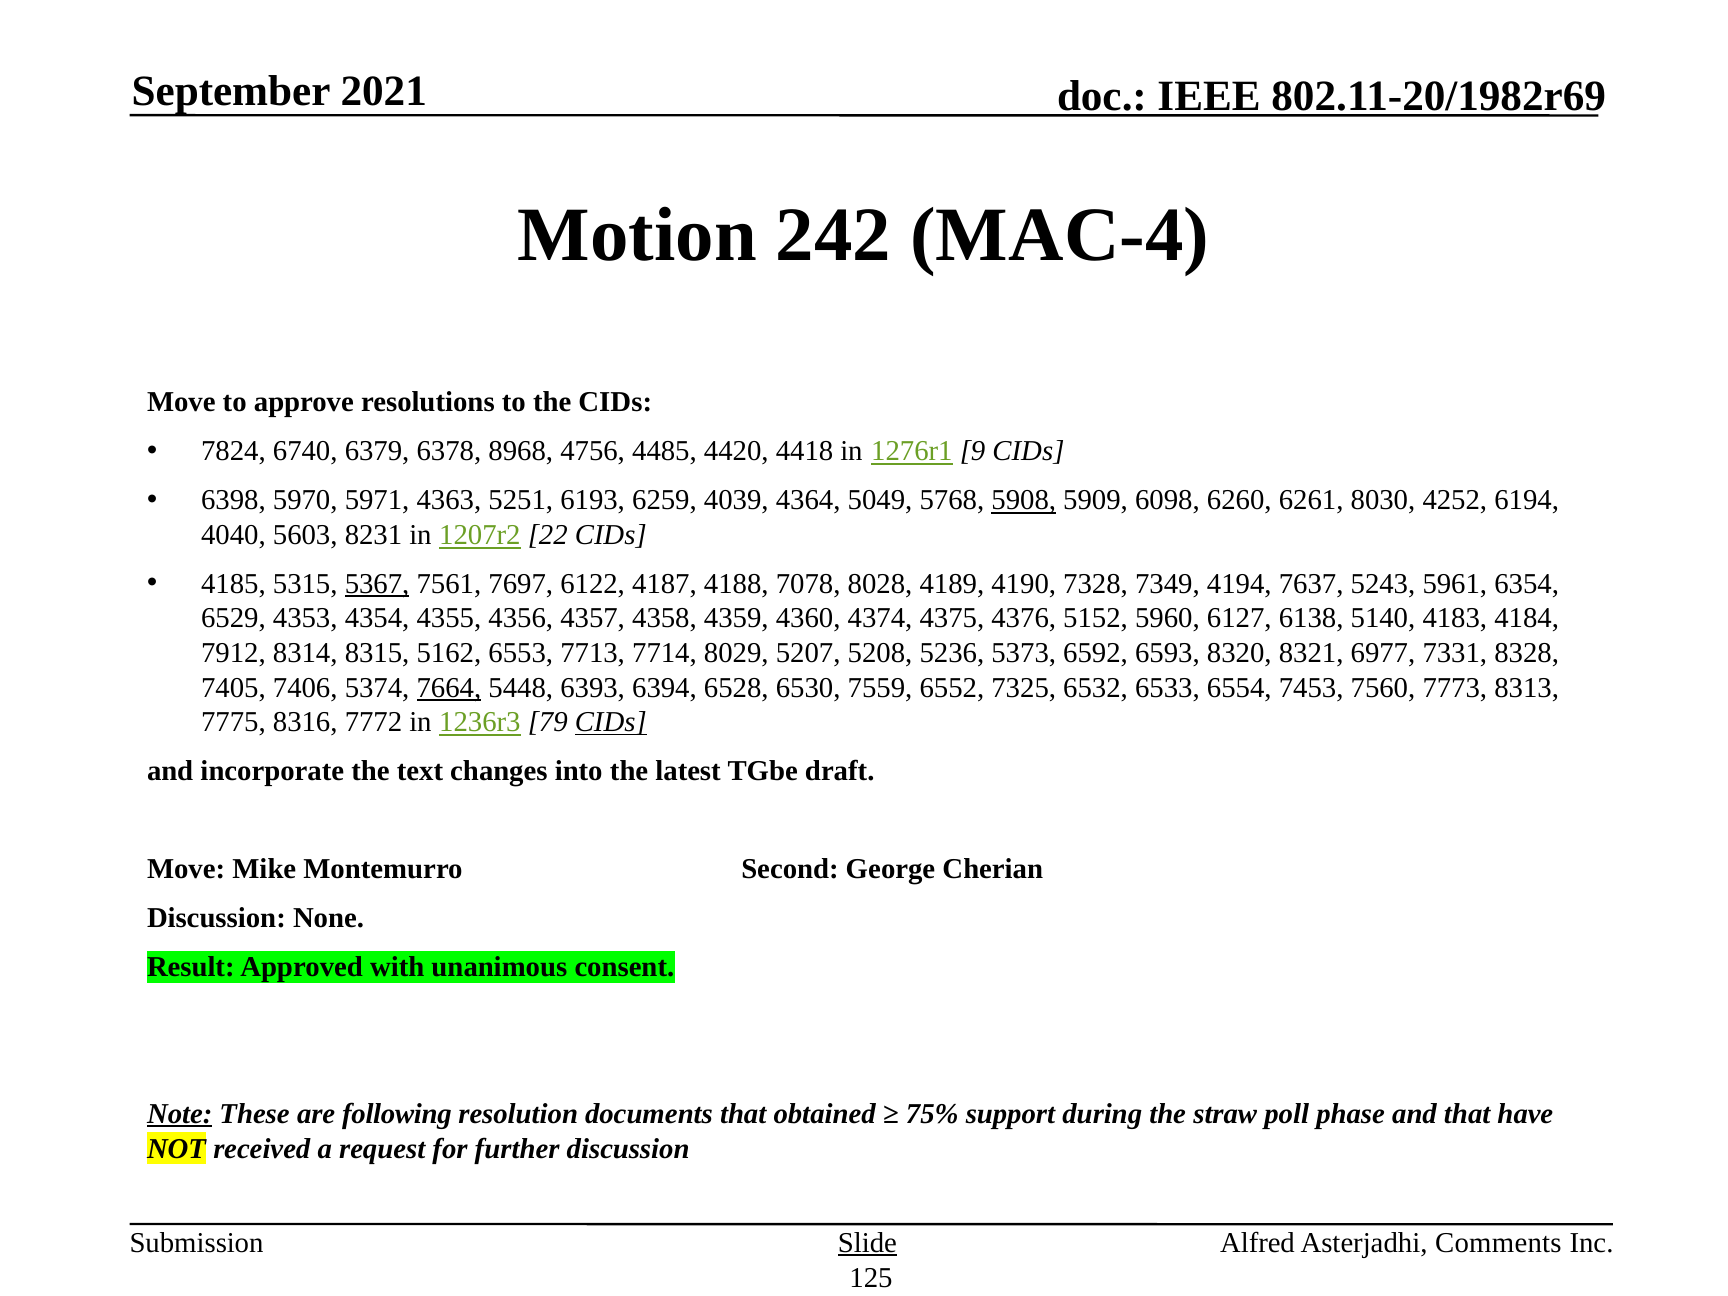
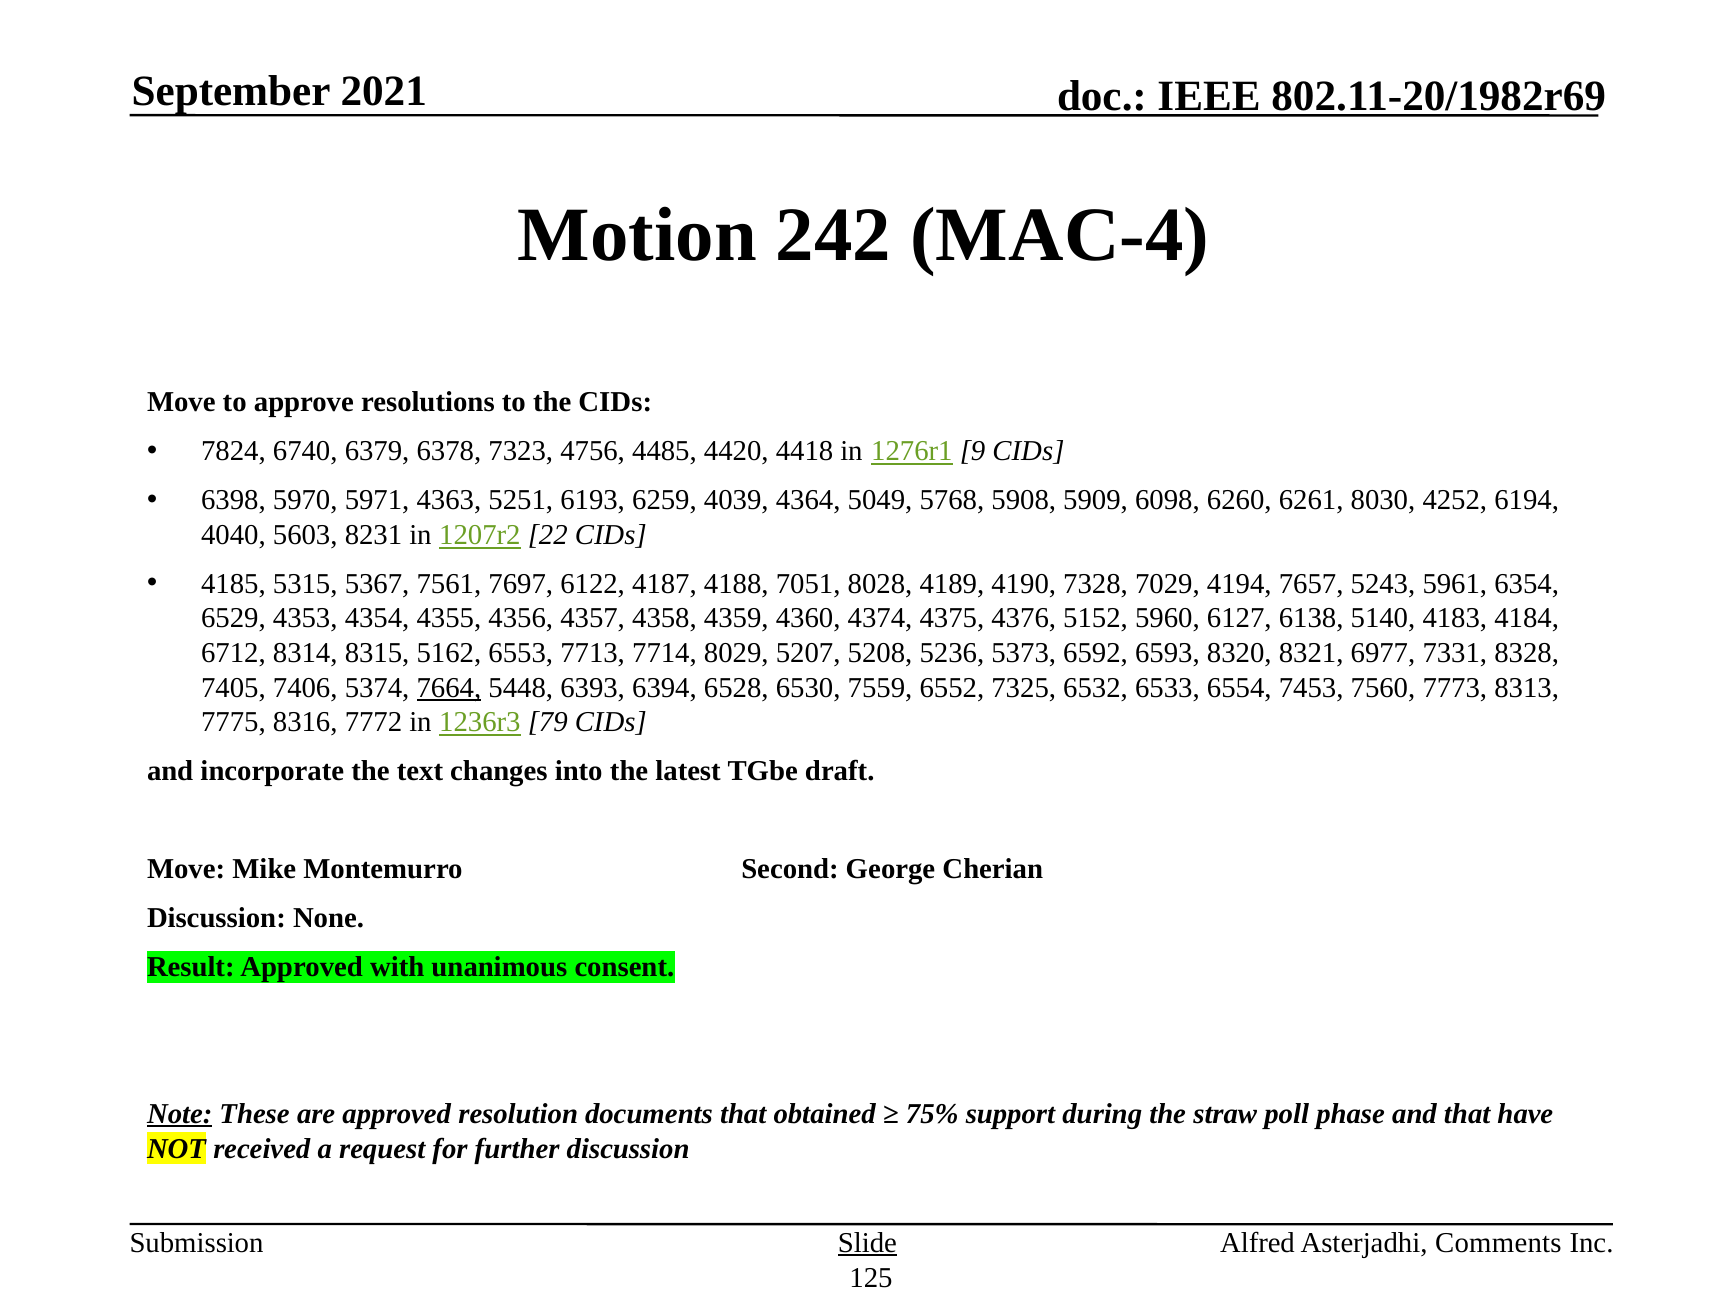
8968: 8968 -> 7323 (521, 451)
5908 underline: present -> none (1024, 500)
5367 underline: present -> none (377, 584)
7078: 7078 -> 7051 (808, 584)
7349: 7349 -> 7029 (1167, 584)
7637: 7637 -> 7657 (1311, 584)
7912: 7912 -> 6712 (233, 653)
CIDs underline: present -> none (611, 722)
are following: following -> approved (397, 1114)
